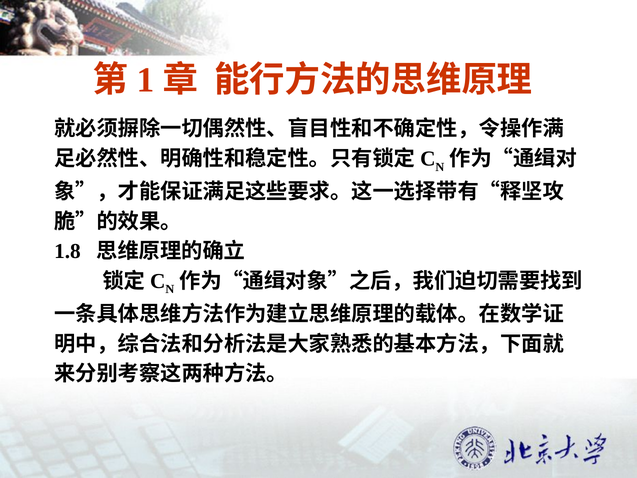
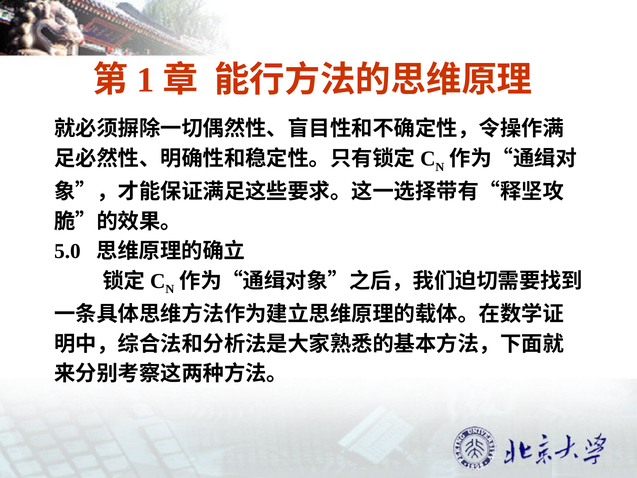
1.8: 1.8 -> 5.0 (67, 251)
